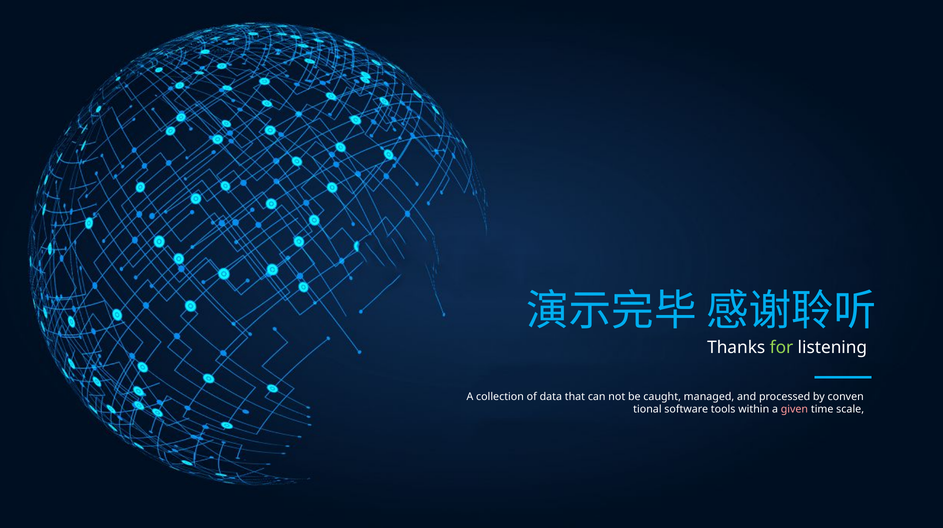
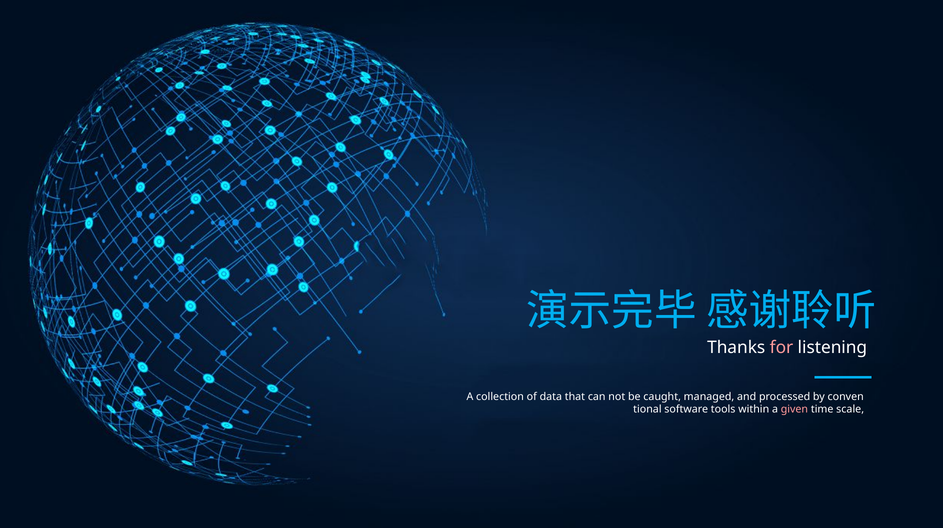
for colour: light green -> pink (781, 348)
